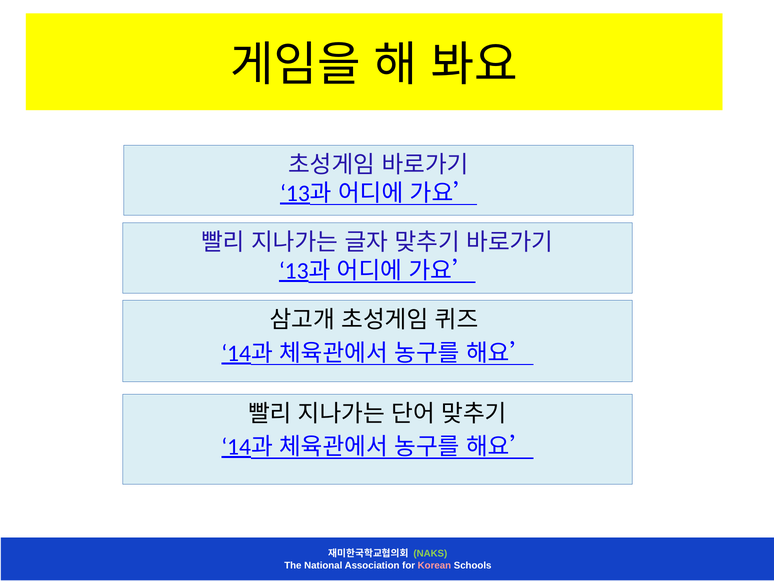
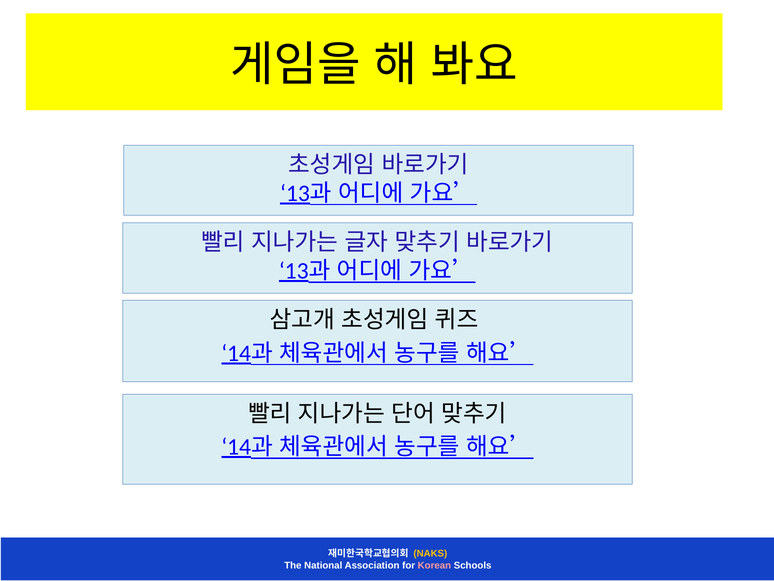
NAKS colour: light green -> yellow (430, 553)
